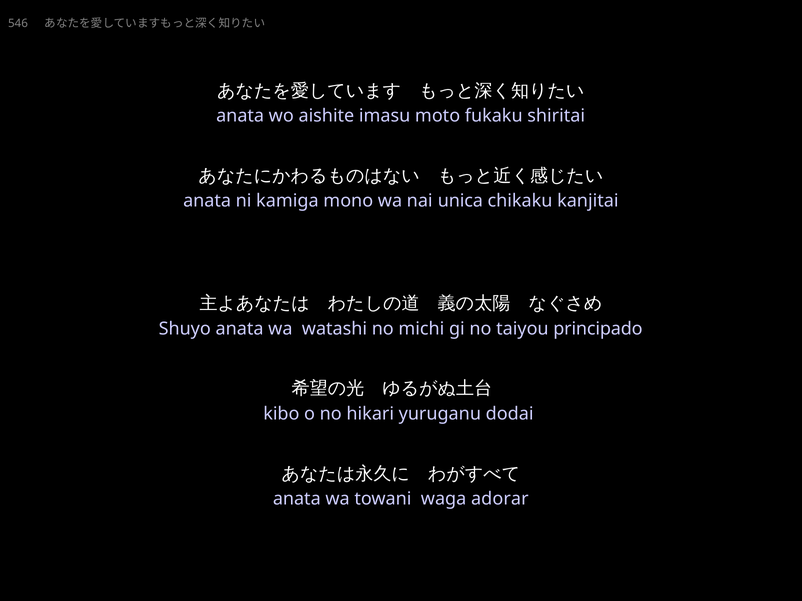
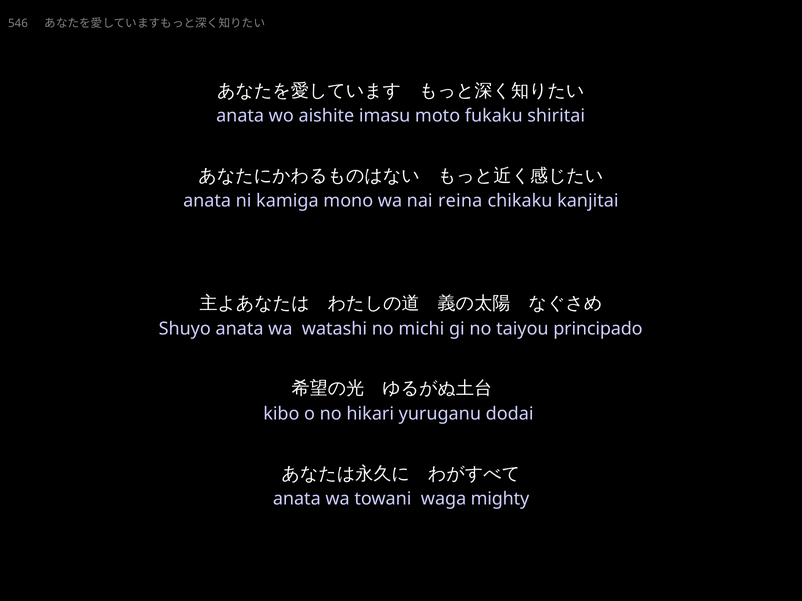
unica: unica -> reina (460, 201)
adorar: adorar -> mighty (500, 499)
